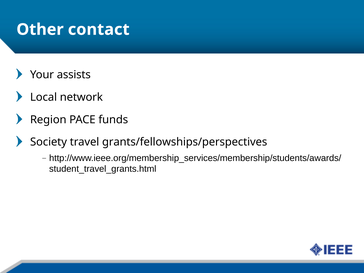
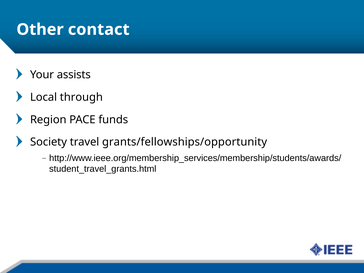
network: network -> through (81, 97)
grants/fellowships/perspectives: grants/fellowships/perspectives -> grants/fellowships/opportunity (185, 142)
